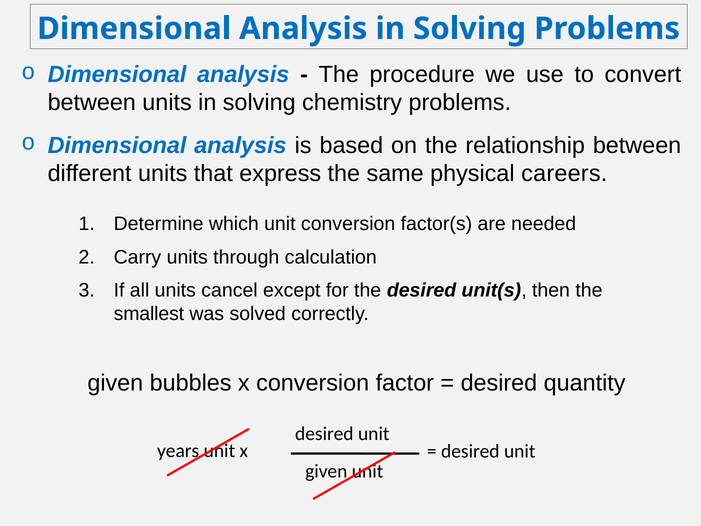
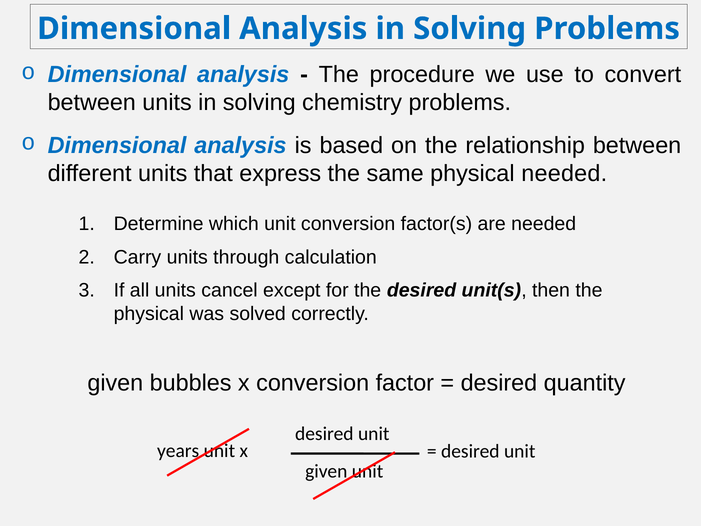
physical careers: careers -> needed (564, 173)
smallest: smallest -> physical (149, 314)
